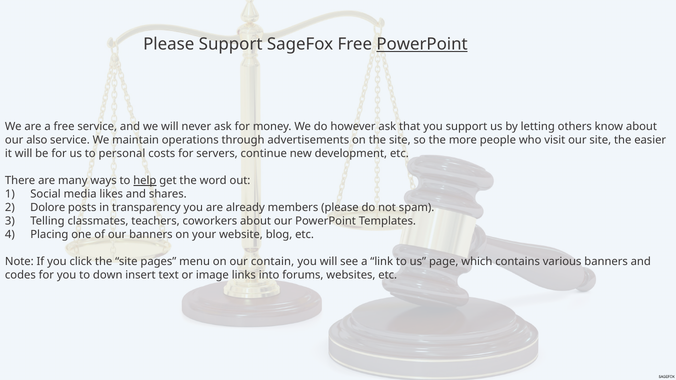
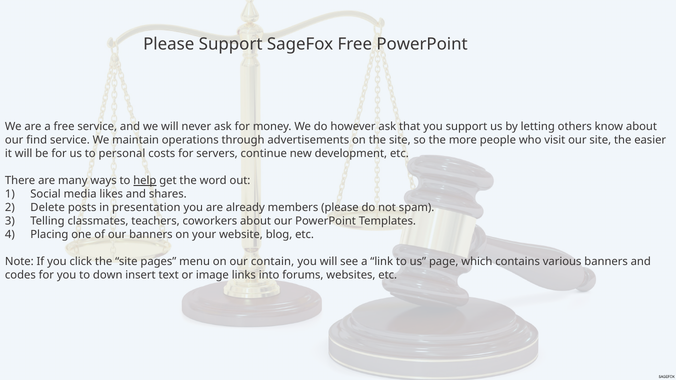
PowerPoint underline: present -> none (422, 44)
also: also -> find (37, 140)
Dolore: Dolore -> Delete (48, 208)
transparency: transparency -> presentation (146, 208)
